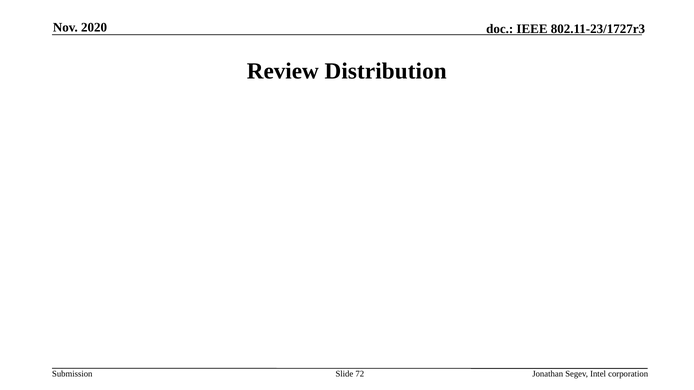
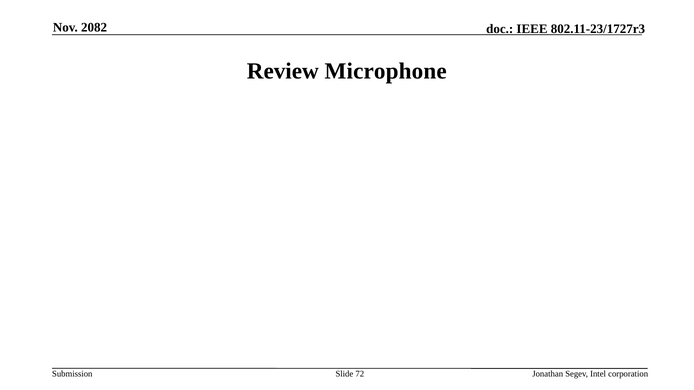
2020: 2020 -> 2082 (94, 28)
Distribution: Distribution -> Microphone (386, 71)
